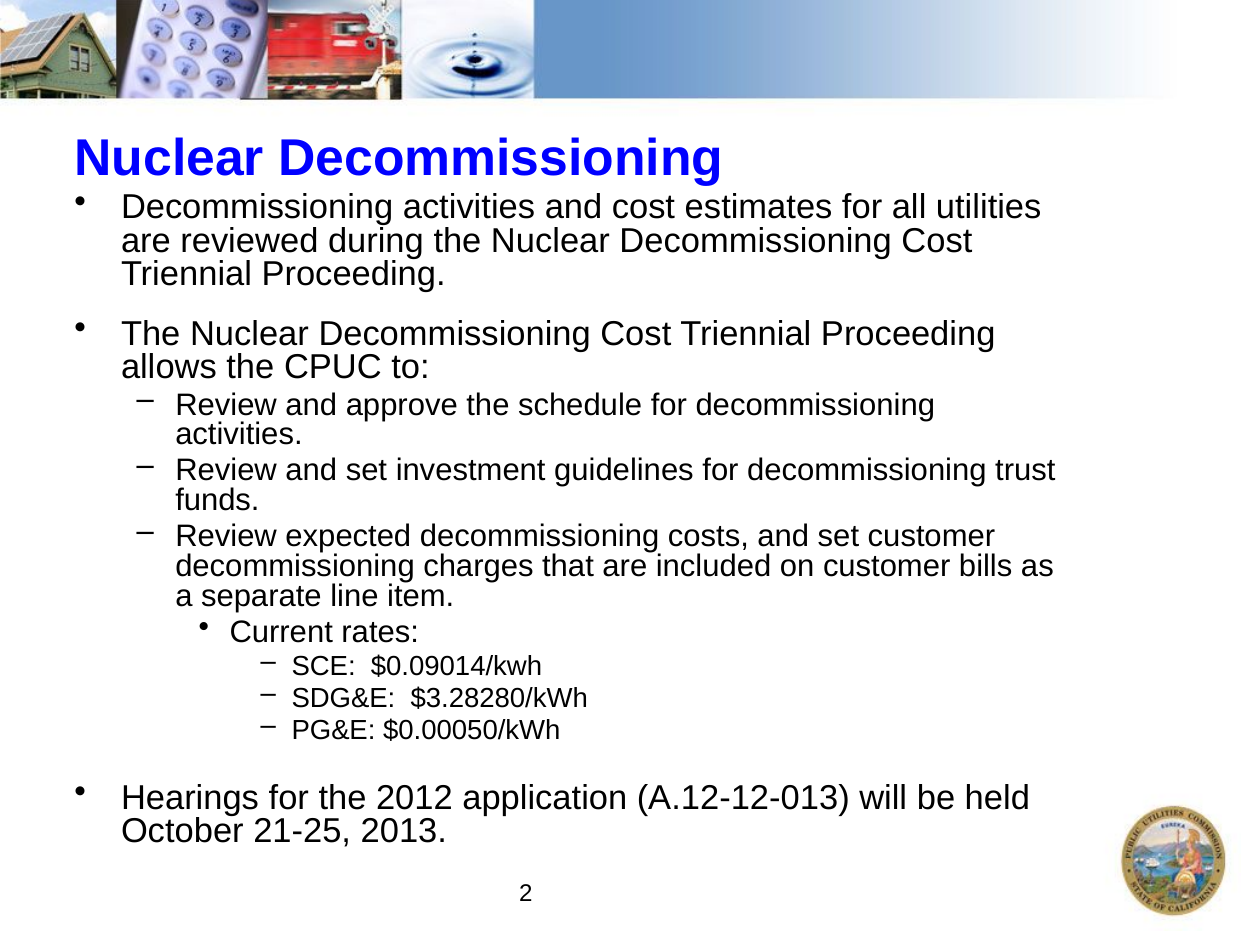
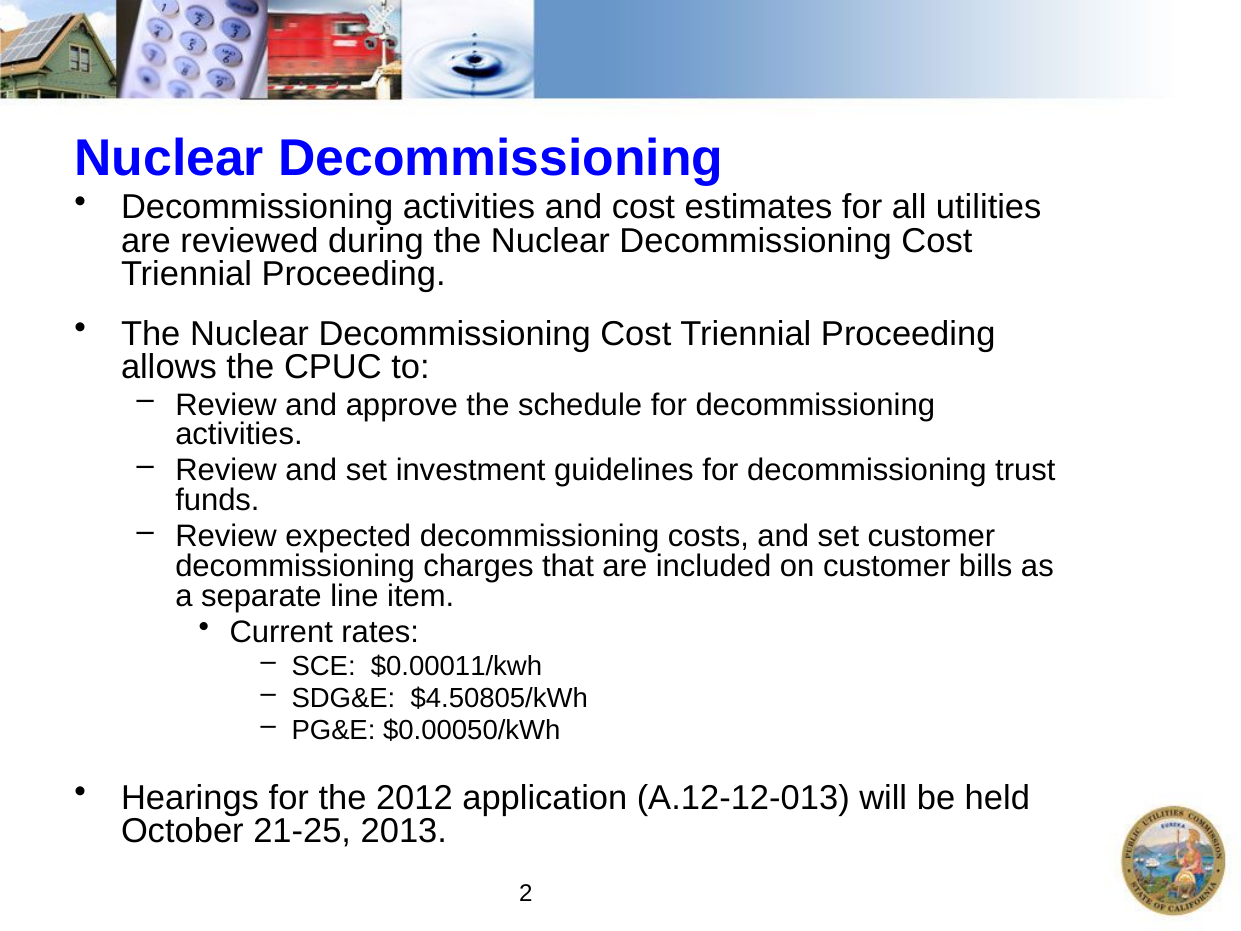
$0.09014/kwh: $0.09014/kwh -> $0.00011/kwh (456, 666)
$3.28280/kWh: $3.28280/kWh -> $4.50805/kWh (499, 698)
